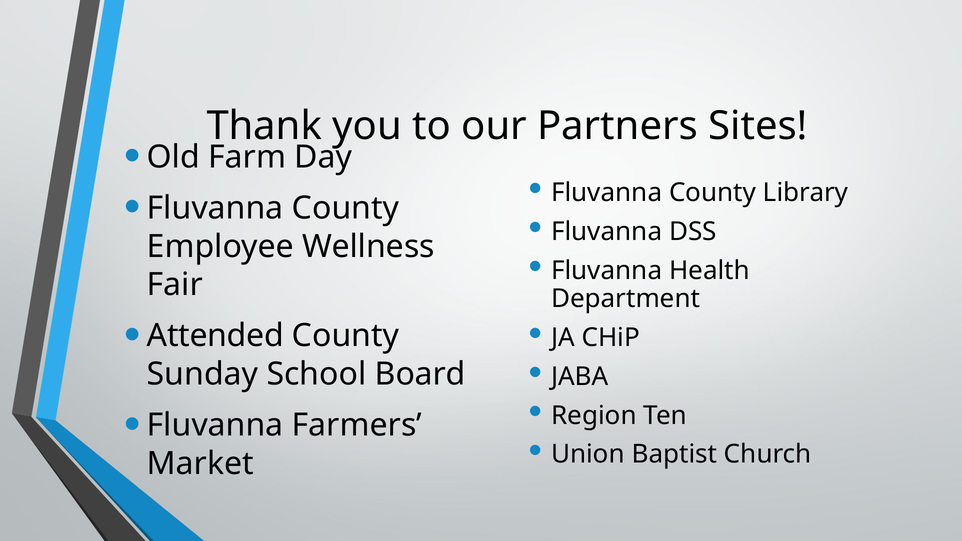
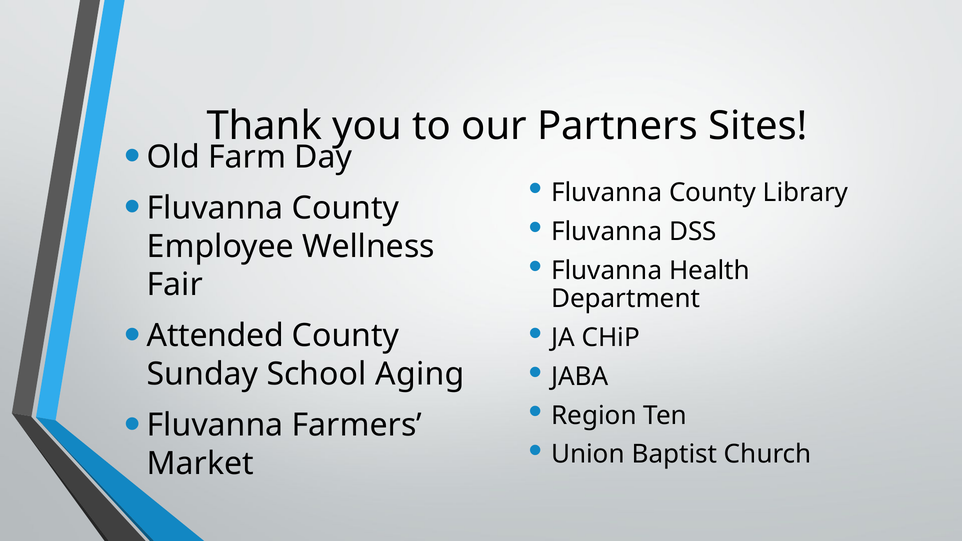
Board: Board -> Aging (420, 374)
